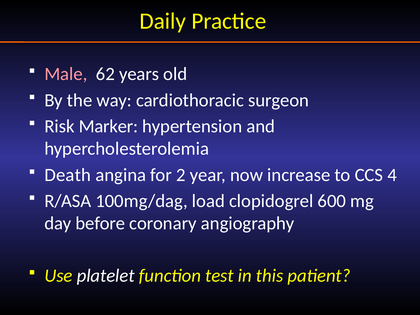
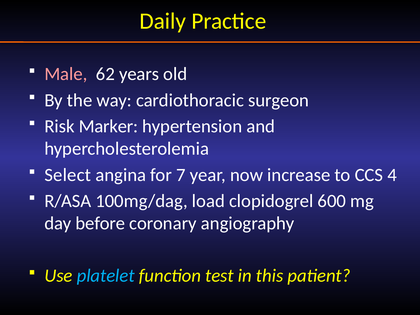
Death: Death -> Select (68, 175)
2: 2 -> 7 (181, 175)
platelet colour: white -> light blue (106, 276)
